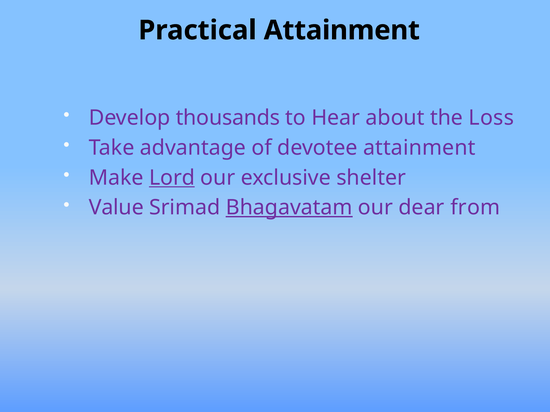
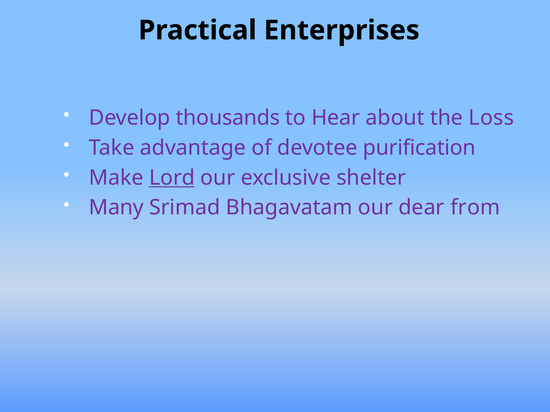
Practical Attainment: Attainment -> Enterprises (342, 30)
devotee attainment: attainment -> purification (419, 148)
Value: Value -> Many (116, 208)
Bhagavatam underline: present -> none (289, 208)
